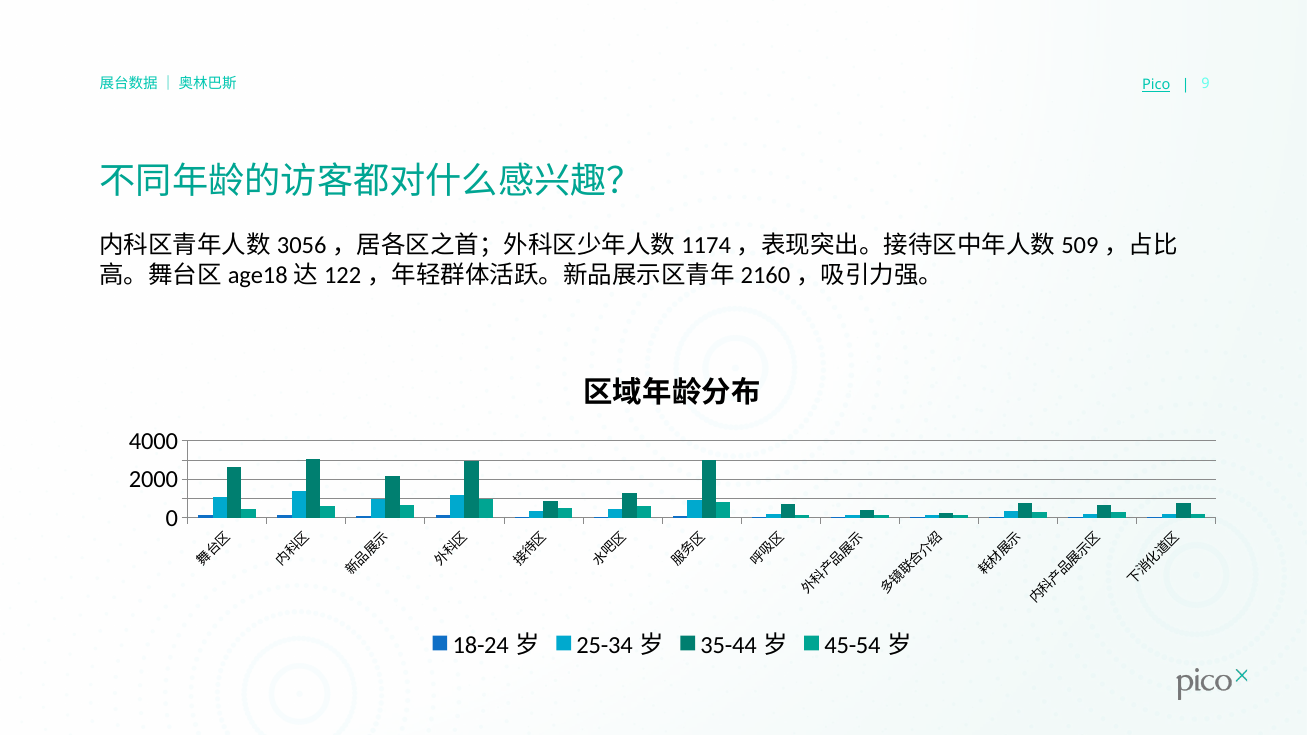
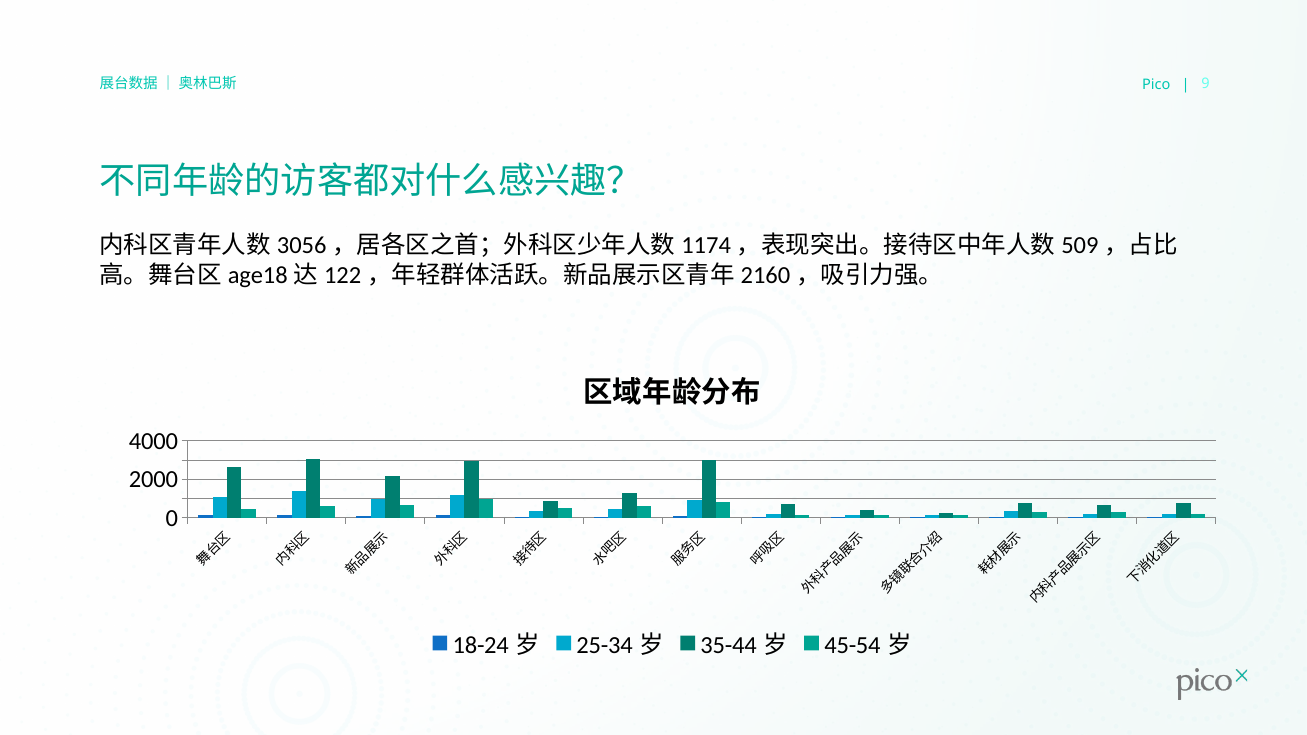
Pico underline: present -> none (1156, 85)
